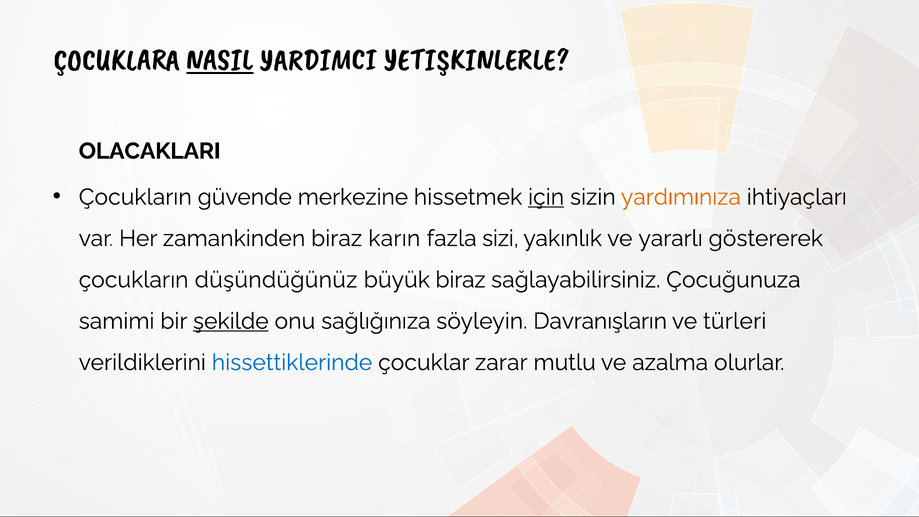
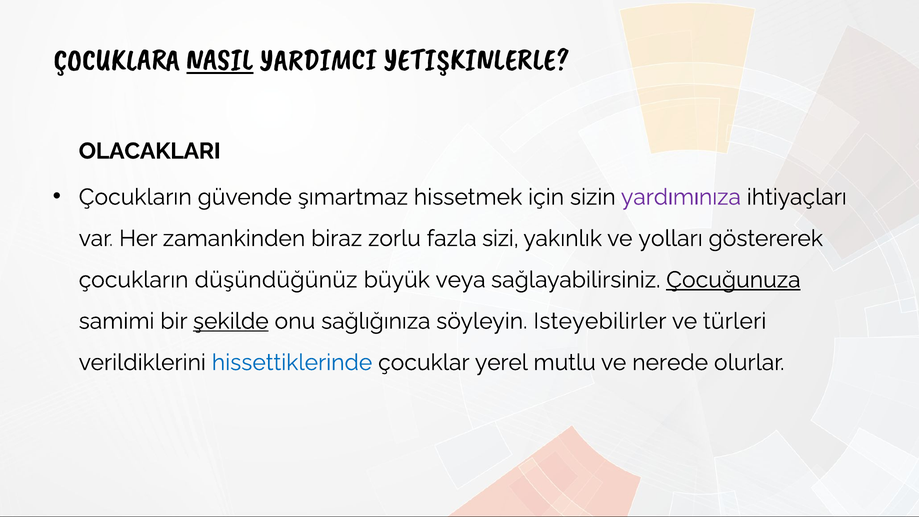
merkezine: merkezine -> şımartmaz (353, 197)
için underline: present -> none (546, 197)
yardımınıza colour: orange -> purple (681, 197)
karın: karın -> zorlu (394, 238)
yararlı: yararlı -> yolları (671, 238)
büyük biraz: biraz -> veya (461, 280)
Çocuğunuza underline: none -> present (733, 280)
Davranışların: Davranışların -> Isteyebilirler (600, 321)
zarar: zarar -> yerel (501, 362)
azalma: azalma -> nerede (670, 362)
